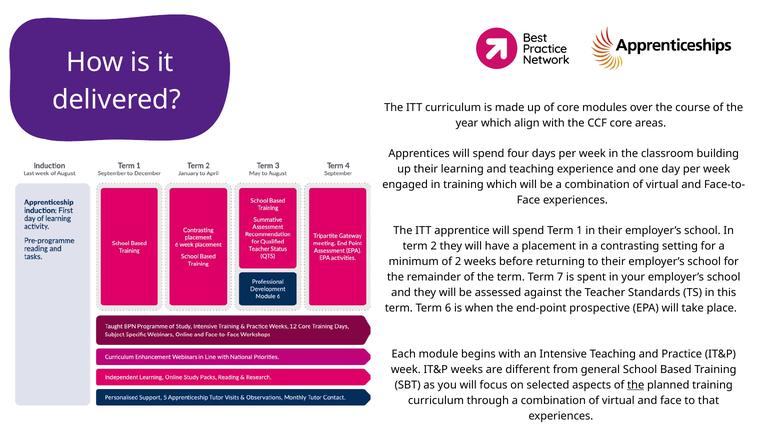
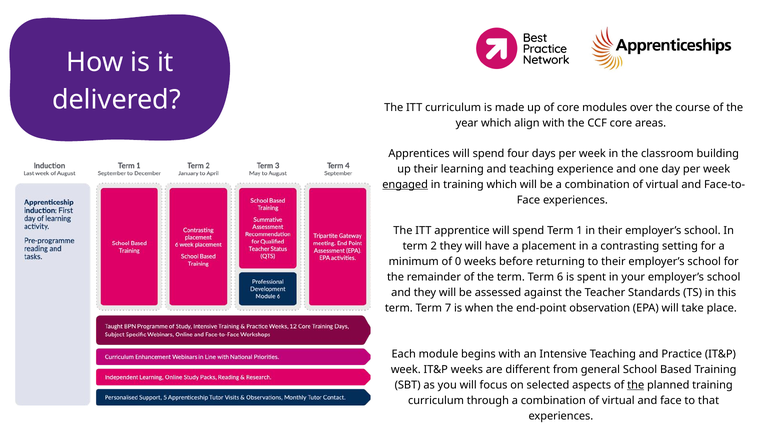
engaged underline: none -> present (405, 185)
of 2: 2 -> 0 (458, 262)
7: 7 -> 6 (560, 277)
6: 6 -> 7 (448, 308)
prospective: prospective -> observation (600, 308)
